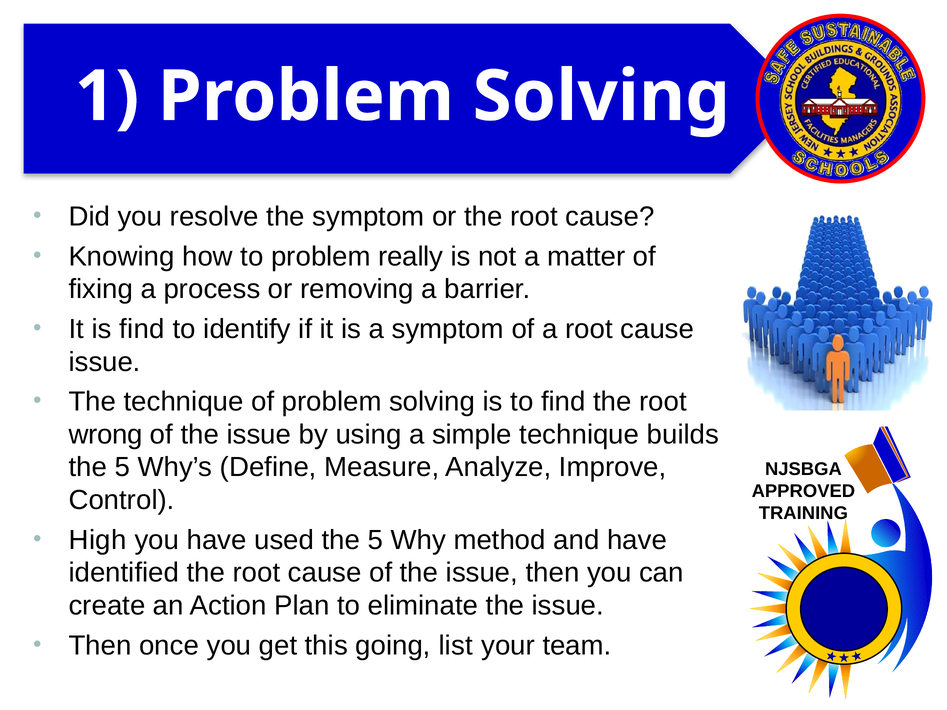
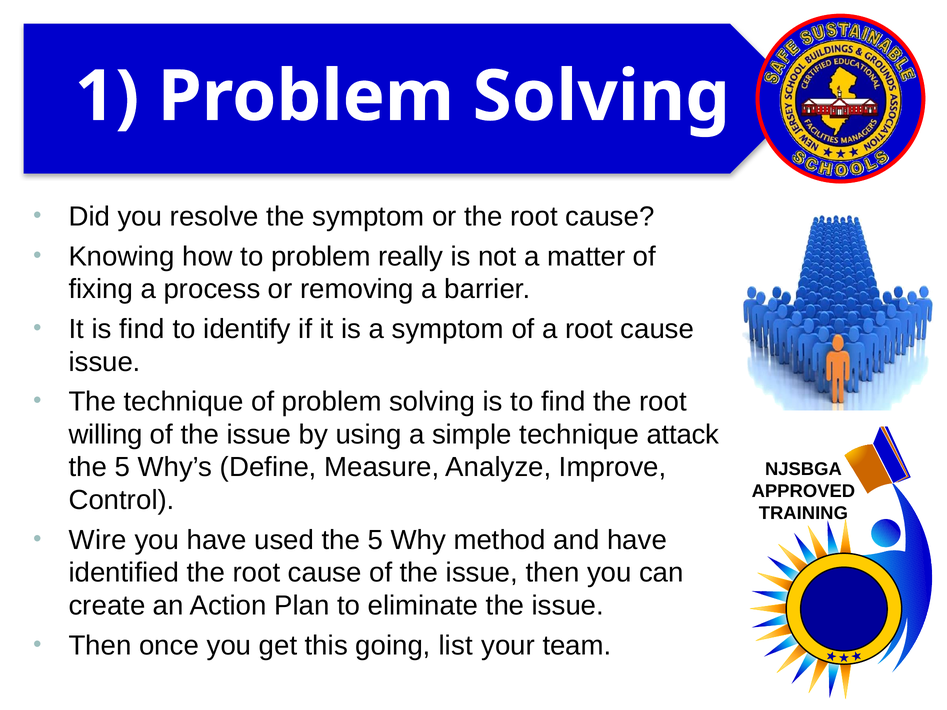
wrong: wrong -> willing (106, 435)
builds: builds -> attack (683, 435)
High: High -> Wire (98, 540)
